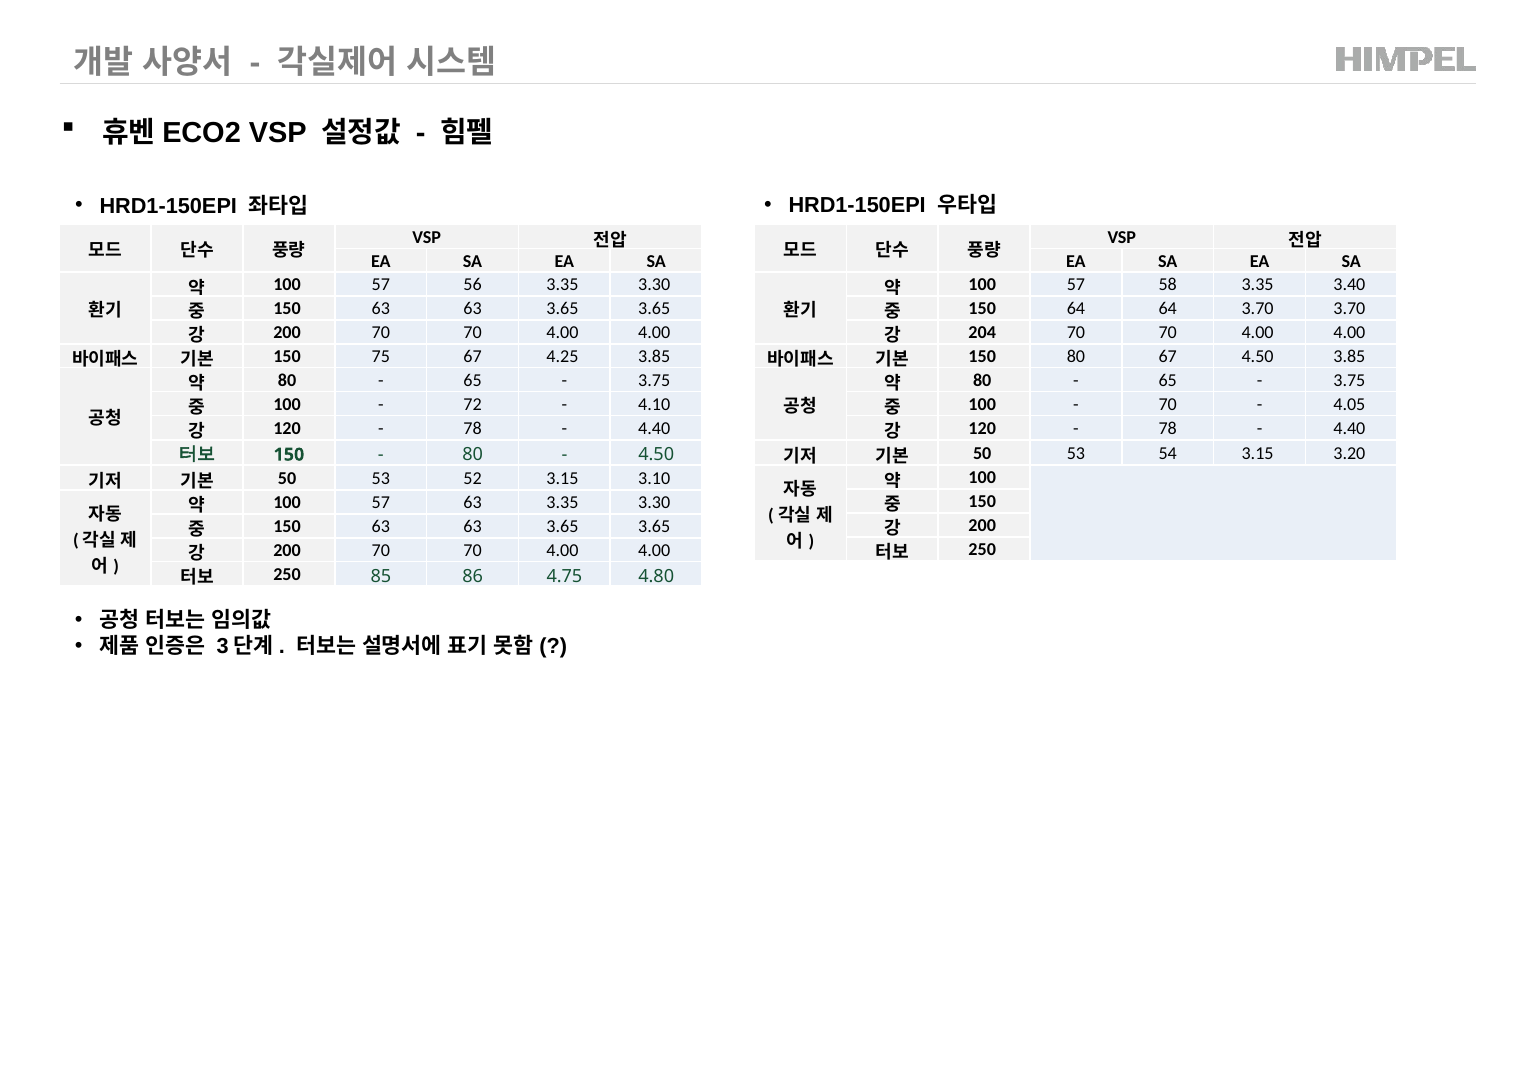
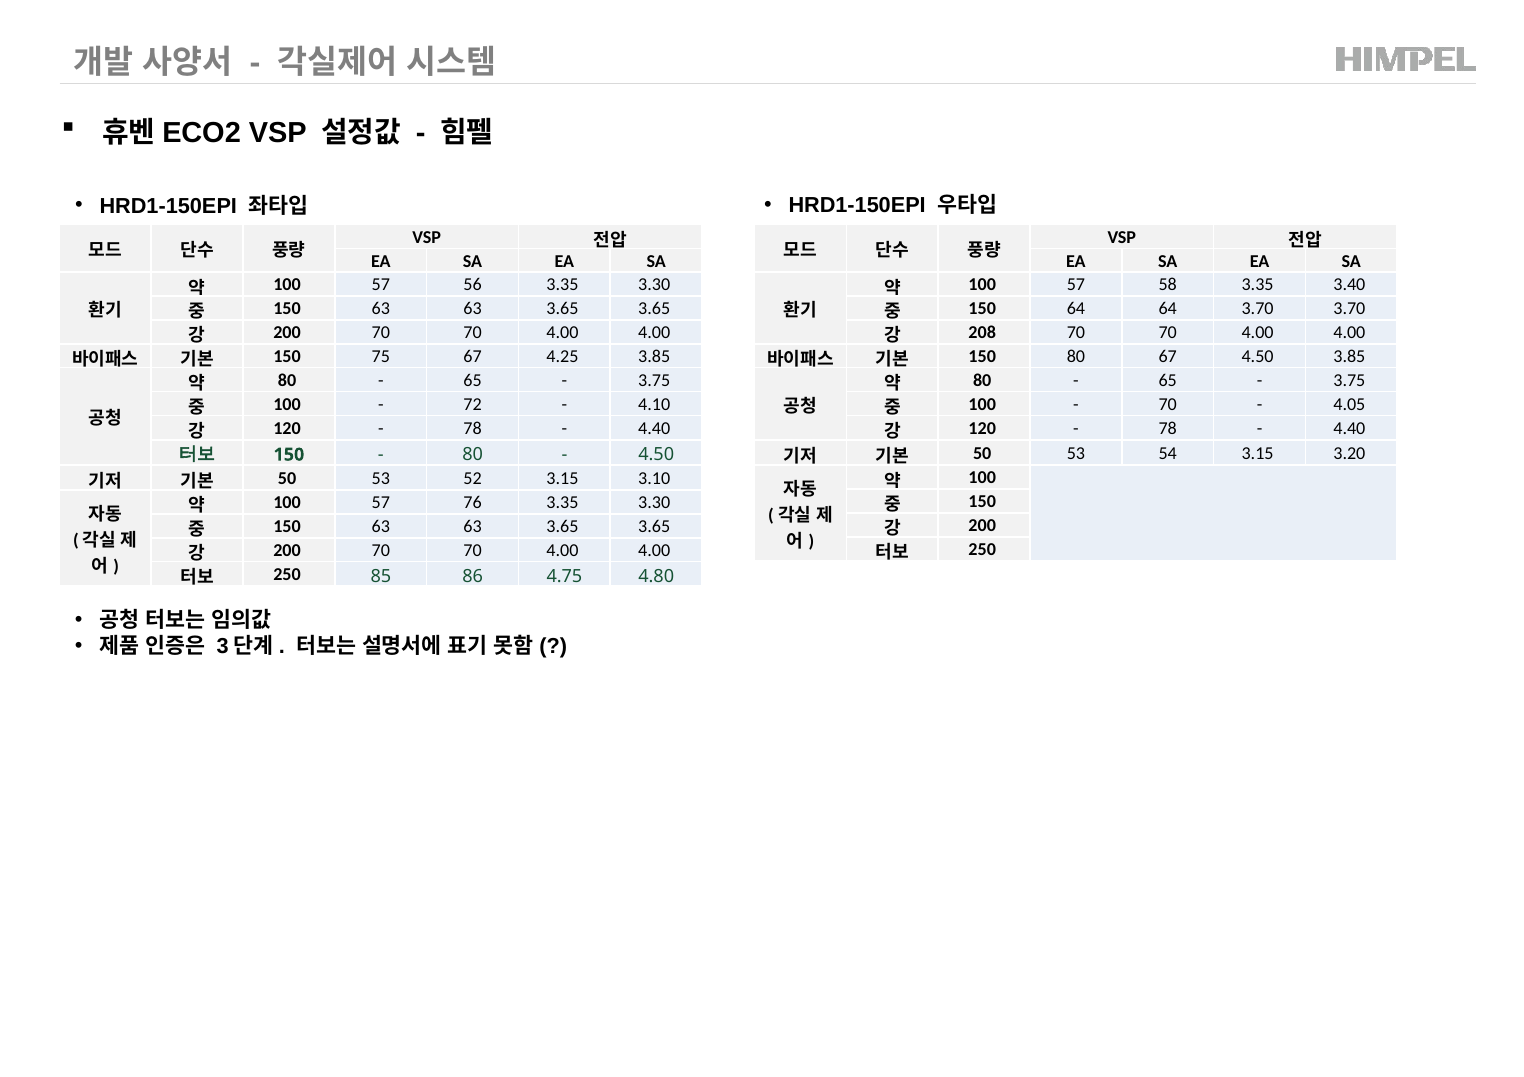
204: 204 -> 208 (982, 333)
57 63: 63 -> 76 (473, 503)
